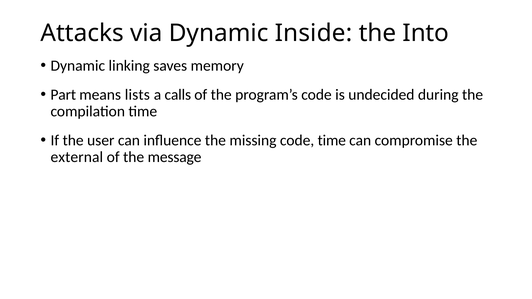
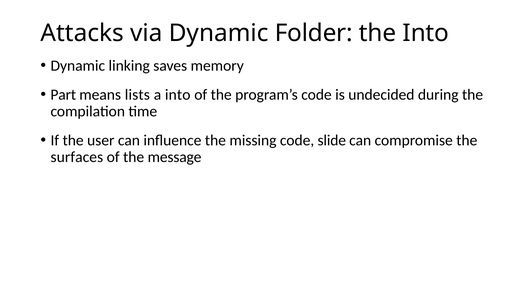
Inside: Inside -> Folder (314, 33)
a calls: calls -> into (178, 95)
code time: time -> slide (332, 140)
external: external -> surfaces (77, 157)
